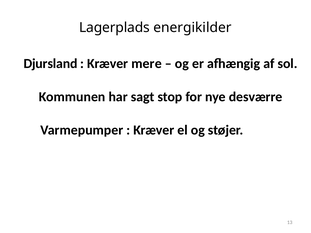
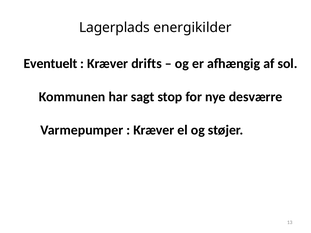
Djursland: Djursland -> Eventuelt (50, 64)
mere: mere -> drifts (147, 64)
